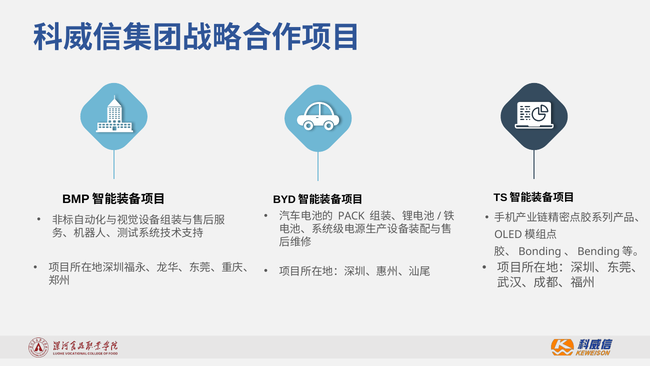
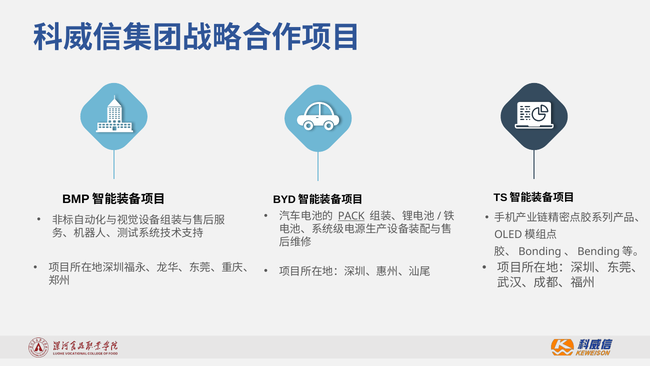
PACK underline: none -> present (351, 216)
